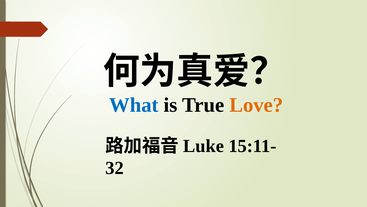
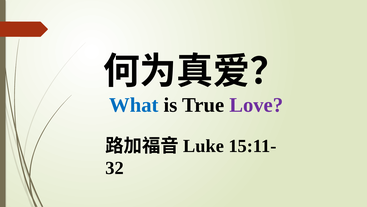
Love colour: orange -> purple (256, 105)
